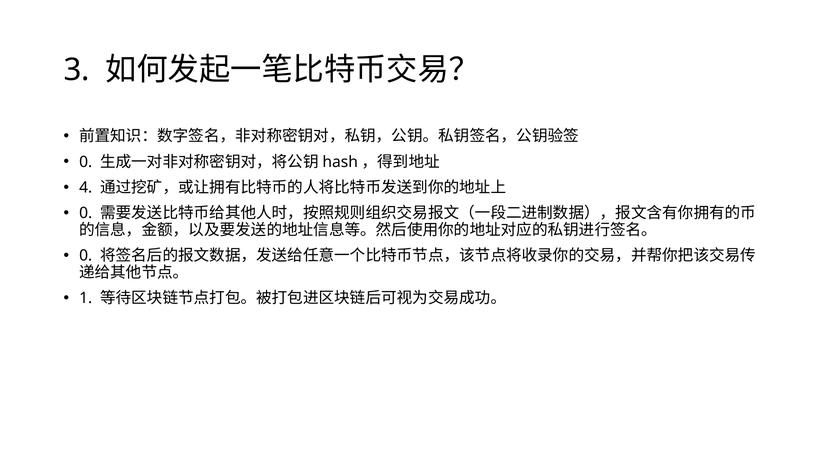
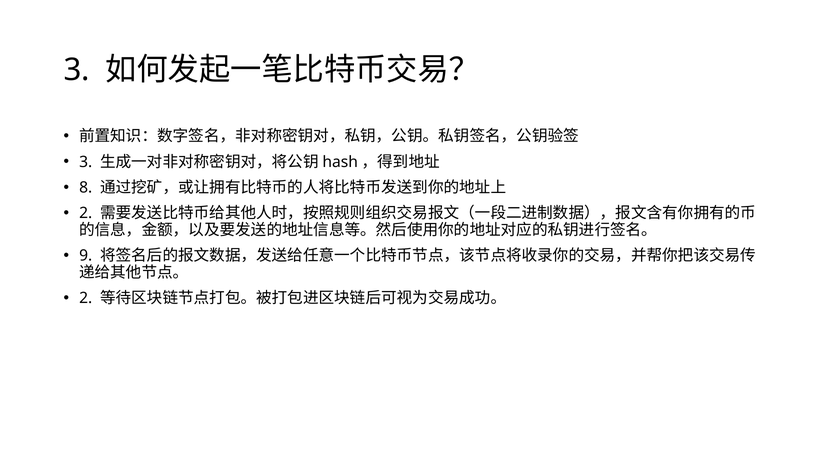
0: 0 -> 3 (86, 162)
4: 4 -> 8 (86, 187)
0: 0 -> 2 (86, 213)
0: 0 -> 9 (86, 255)
1: 1 -> 2 (86, 298)
